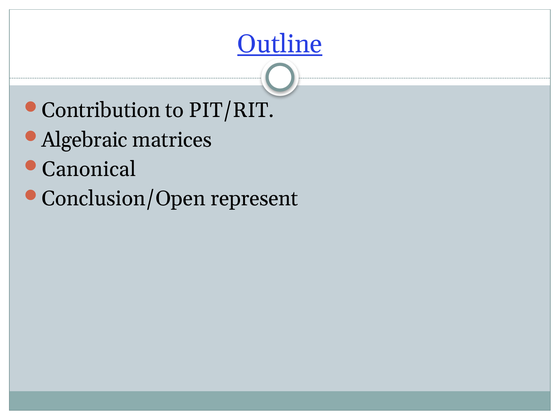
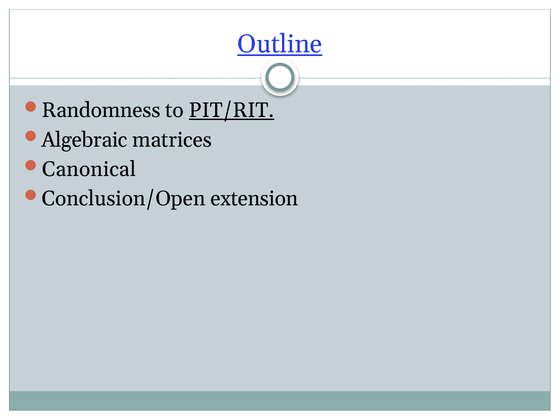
Contribution: Contribution -> Randomness (101, 110)
PIT/RIT underline: none -> present (232, 110)
represent: represent -> extension (254, 199)
